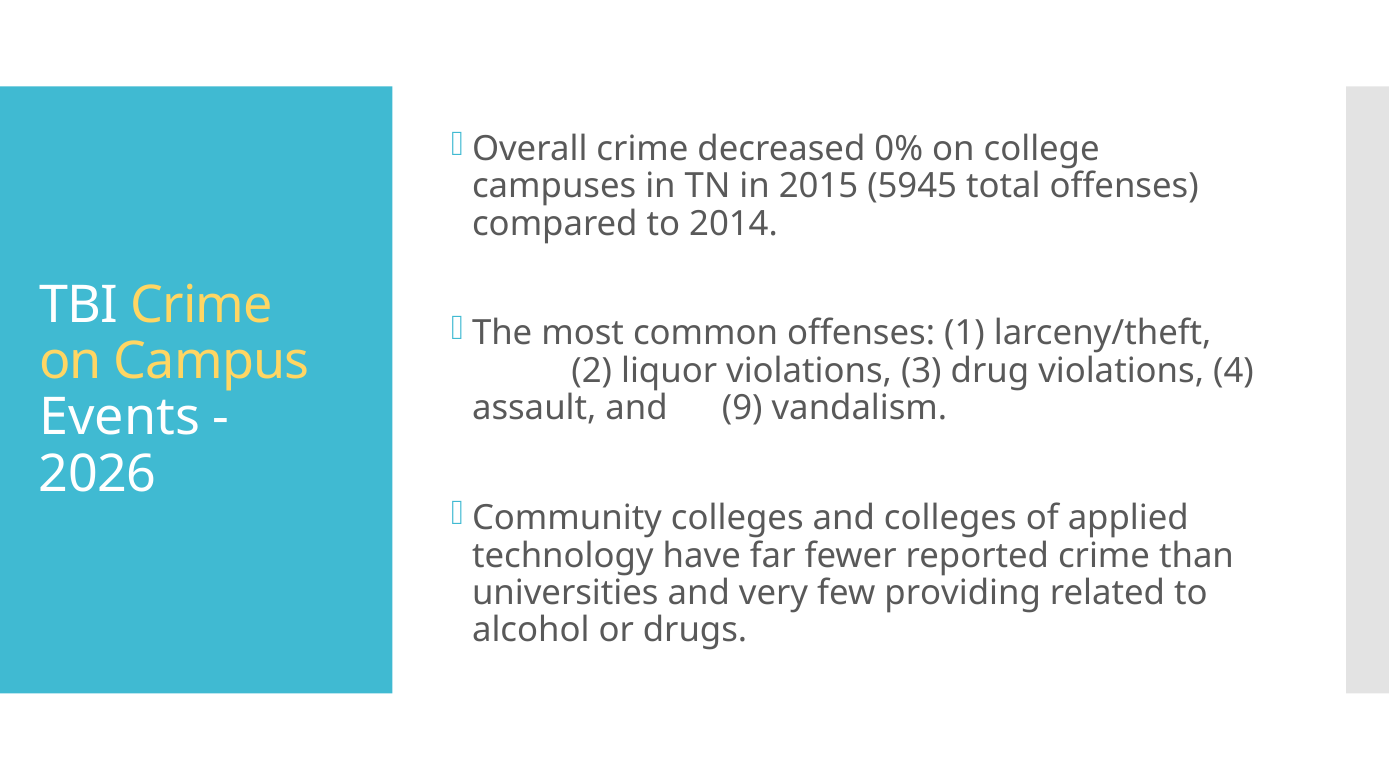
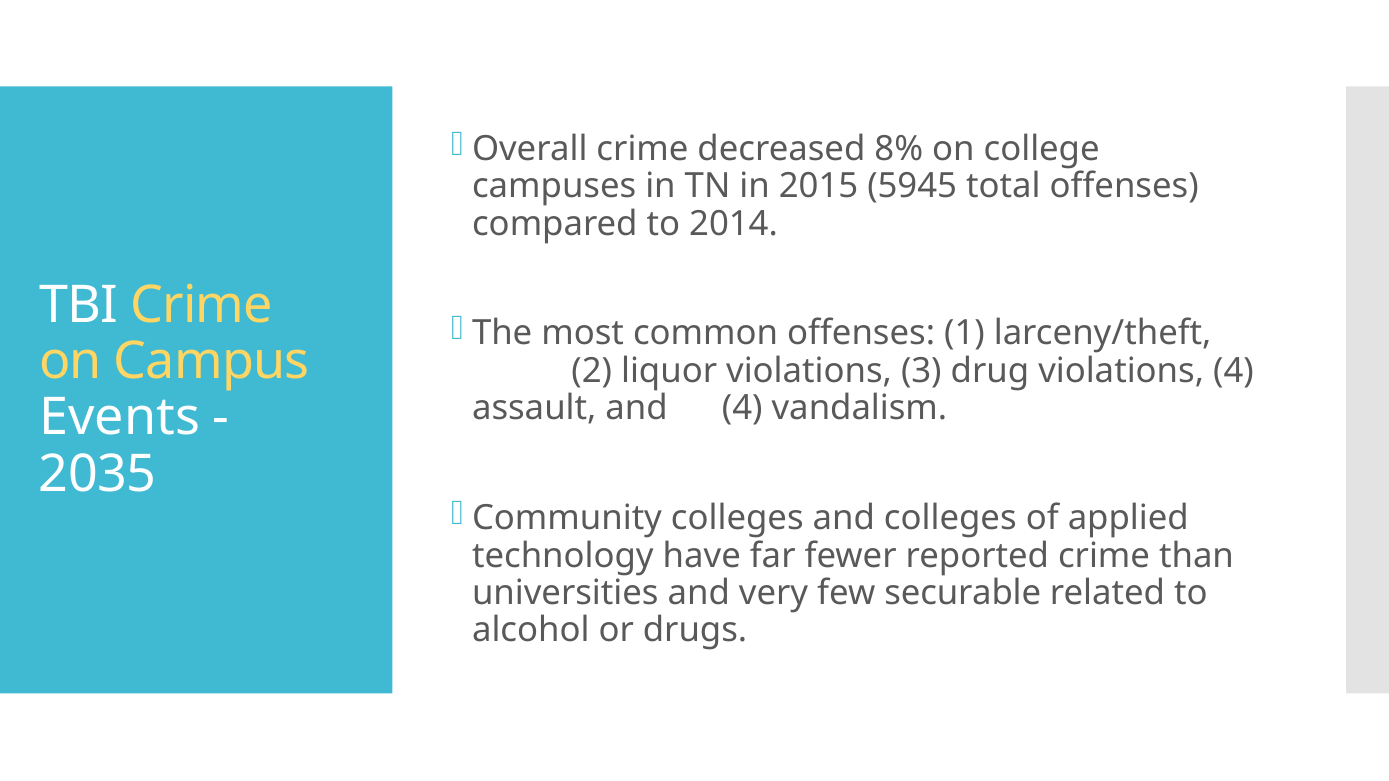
0%: 0% -> 8% (899, 149)
and 9: 9 -> 4 (742, 409)
2026: 2026 -> 2035 (98, 474)
providing: providing -> securable (963, 593)
